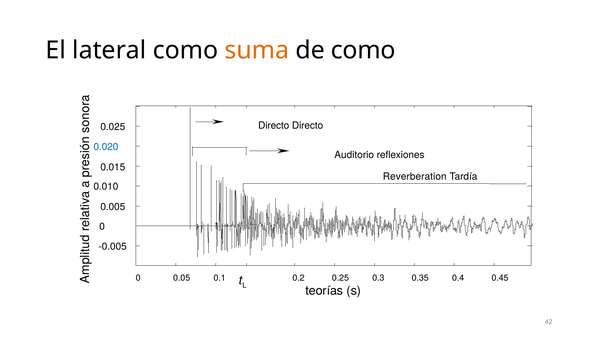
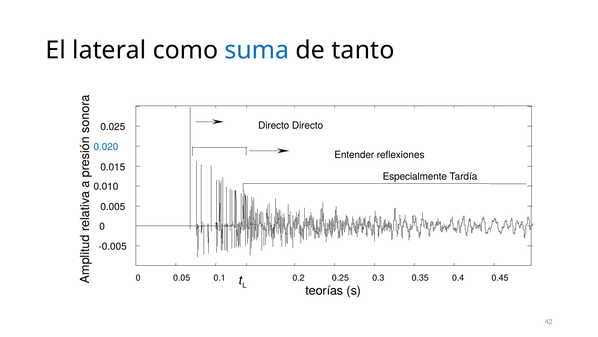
suma colour: orange -> blue (257, 50)
de como: como -> tanto (363, 50)
Auditorio: Auditorio -> Entender (354, 154)
Reverberation: Reverberation -> Especialmente (415, 176)
